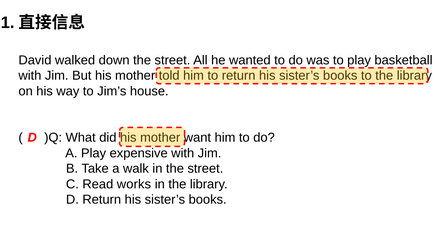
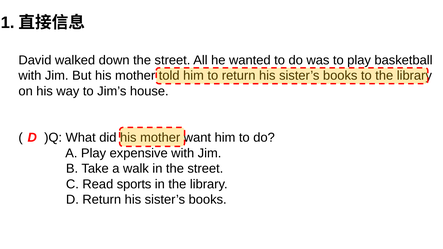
works: works -> sports (134, 184)
